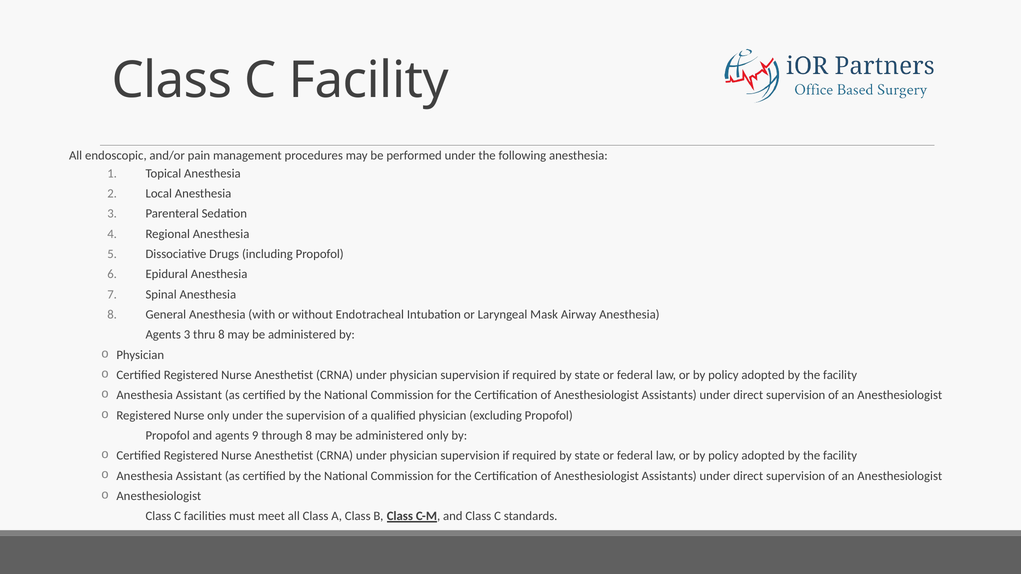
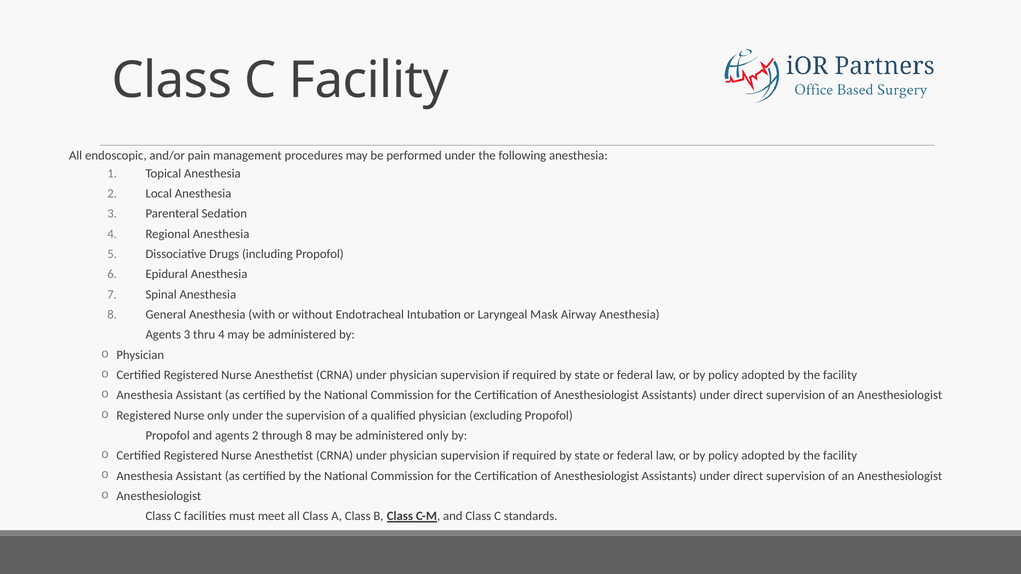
thru 8: 8 -> 4 (221, 335)
agents 9: 9 -> 2 (255, 436)
